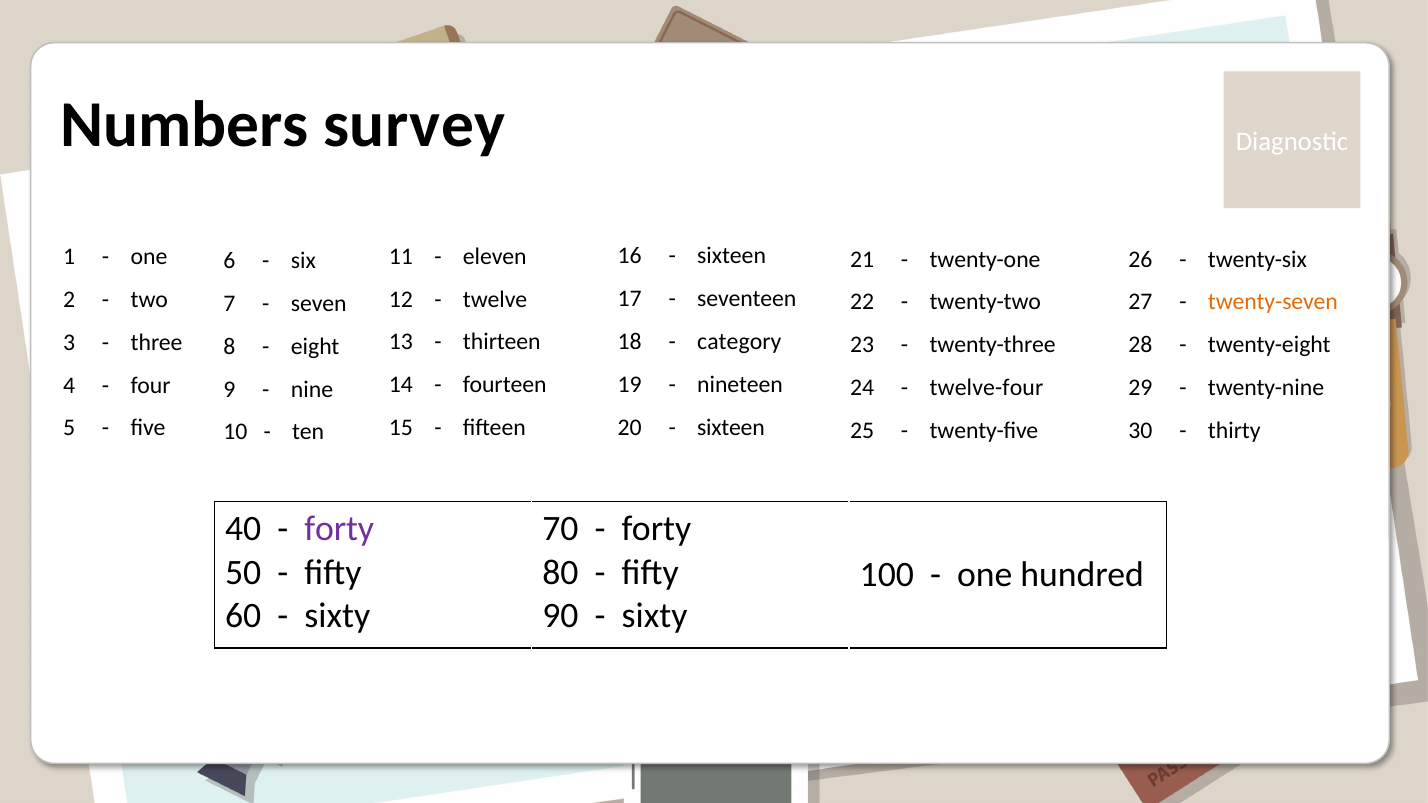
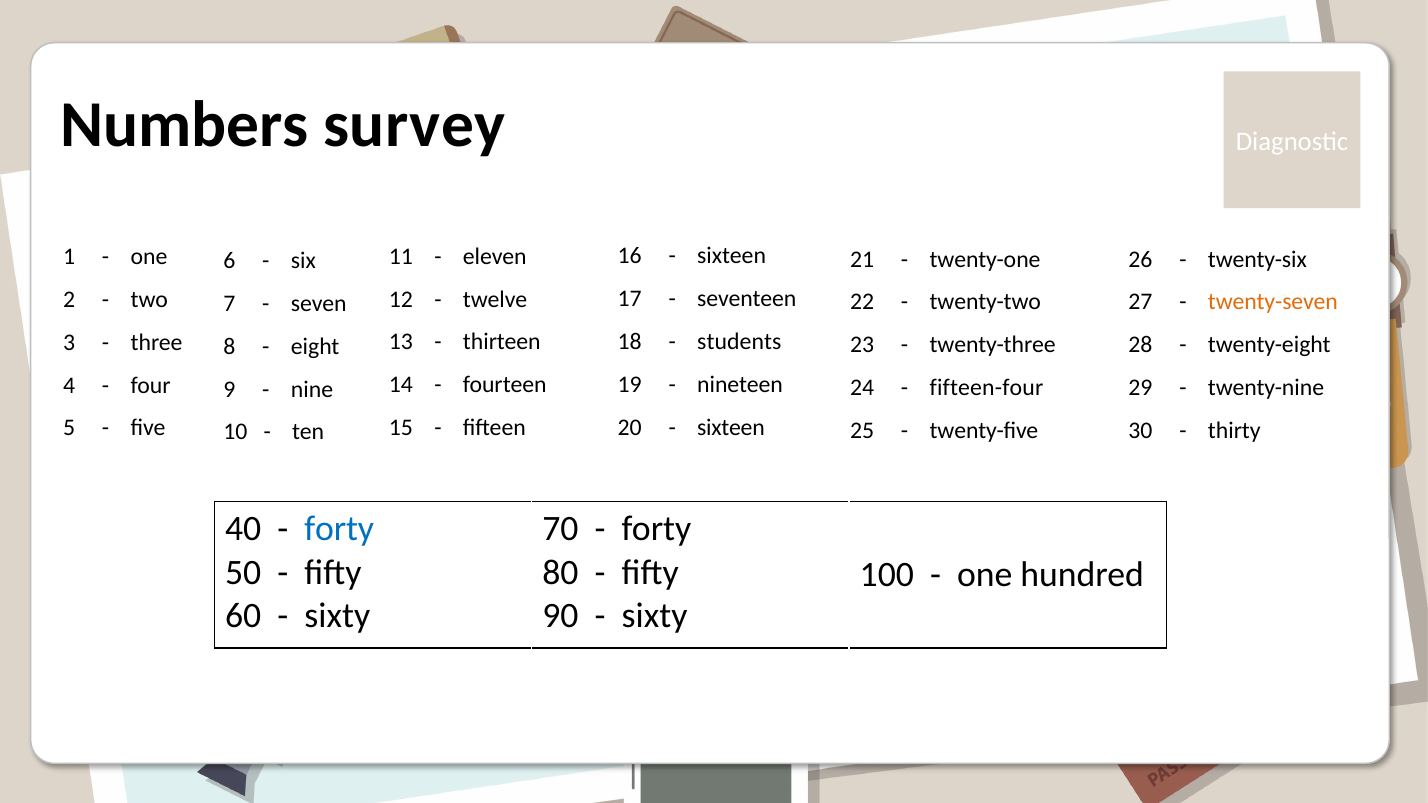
category: category -> students (739, 342)
twelve-four: twelve-four -> fifteen-four (986, 388)
forty colour: purple -> blue (339, 529)
